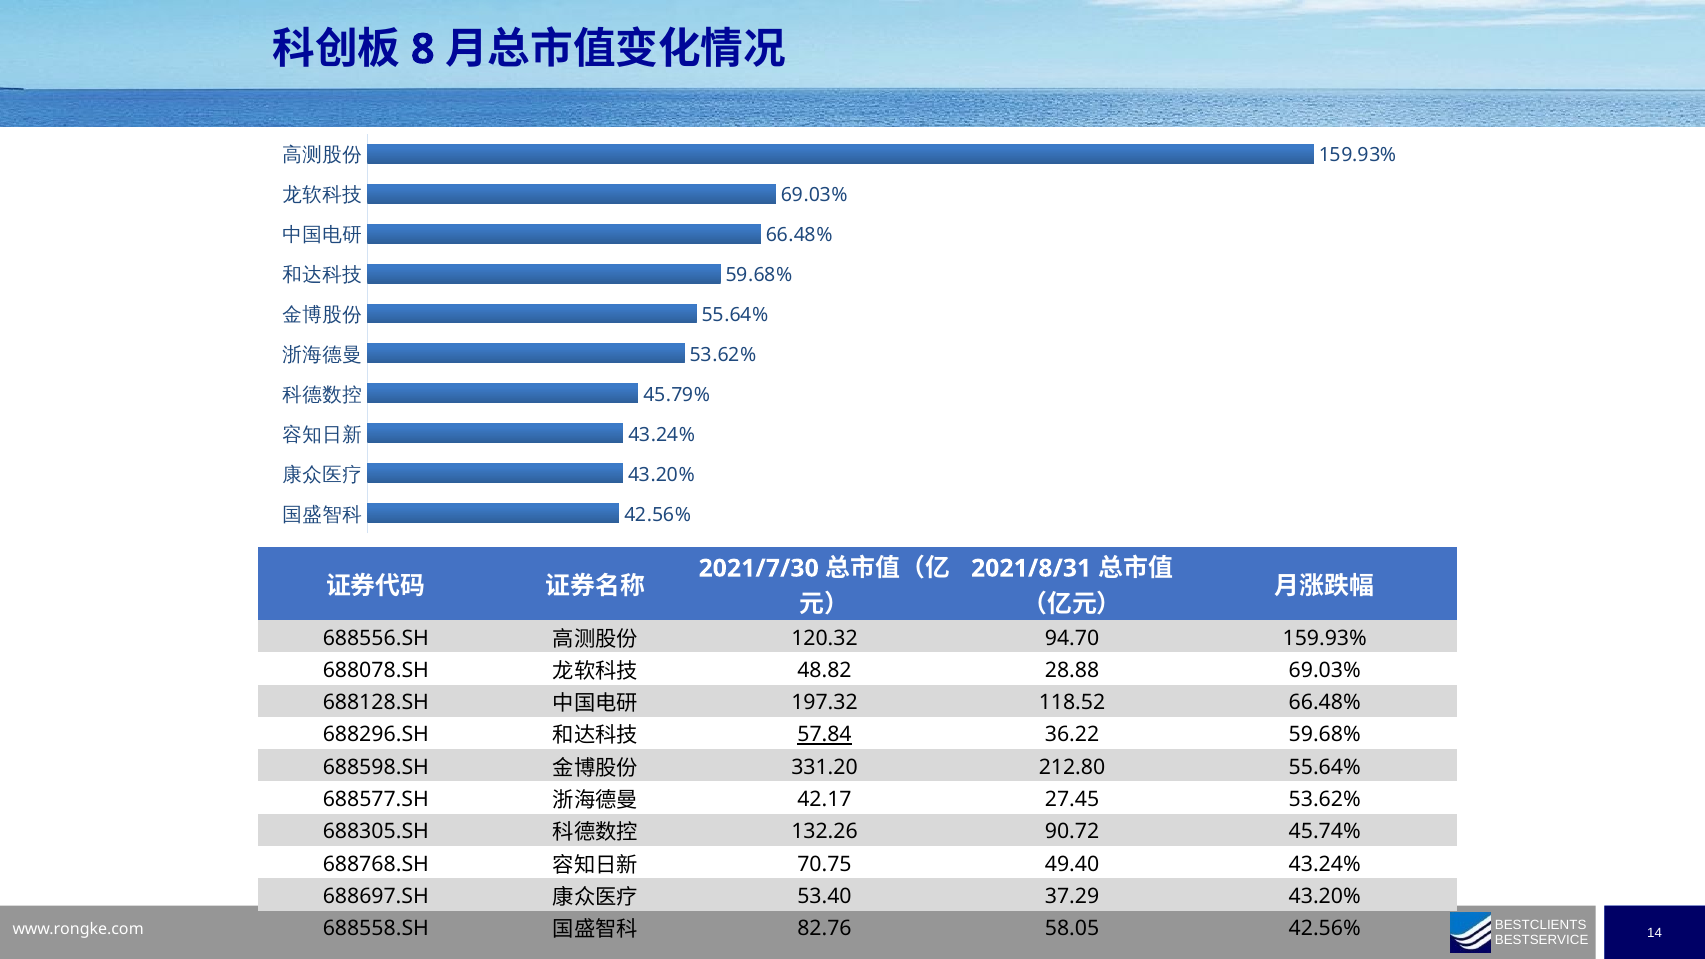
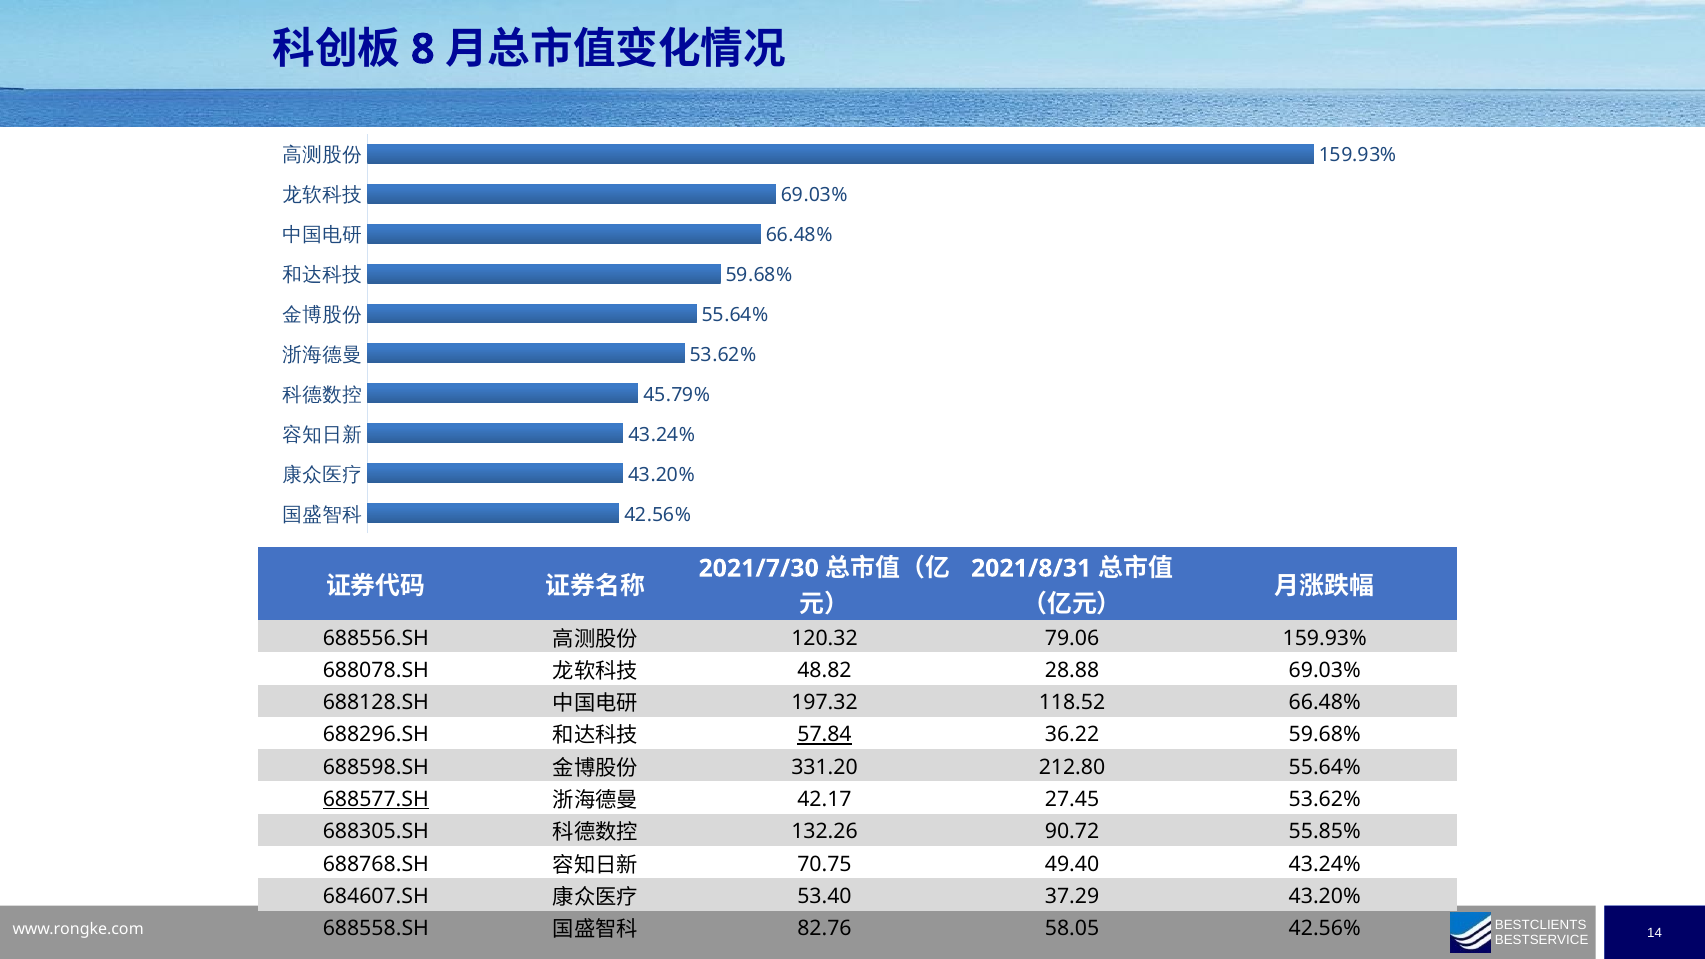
94.70: 94.70 -> 79.06 (1072, 638)
688577.SH underline: none -> present (376, 800)
45.74%: 45.74% -> 55.85% (1325, 832)
688697.SH: 688697.SH -> 684607.SH (376, 896)
